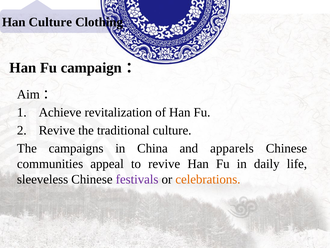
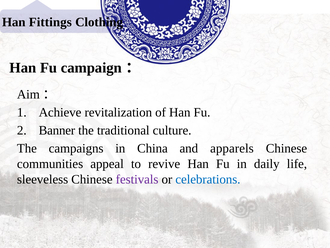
Han Culture: Culture -> Fittings (50, 22)
Revive: Revive -> Banner (57, 130)
celebrations colour: orange -> blue (208, 179)
